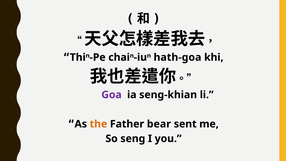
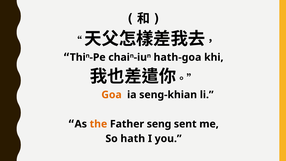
Goa colour: purple -> orange (112, 95)
bear: bear -> seng (159, 124)
seng: seng -> hath (133, 139)
